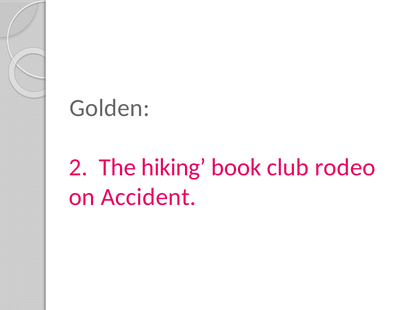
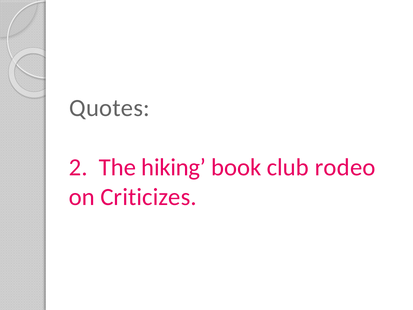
Golden: Golden -> Quotes (110, 108)
Accident: Accident -> Criticizes (149, 197)
